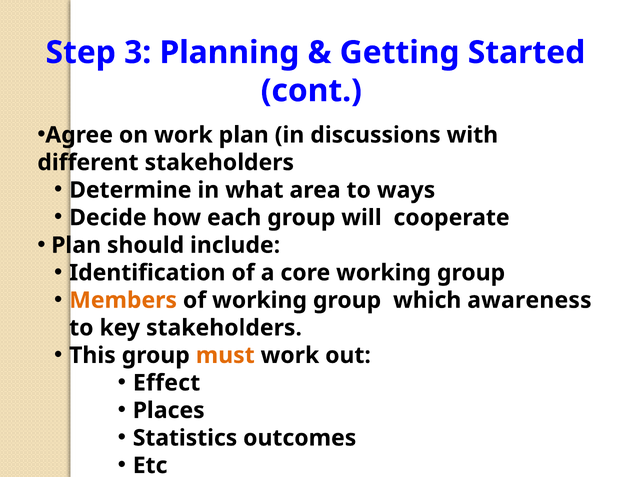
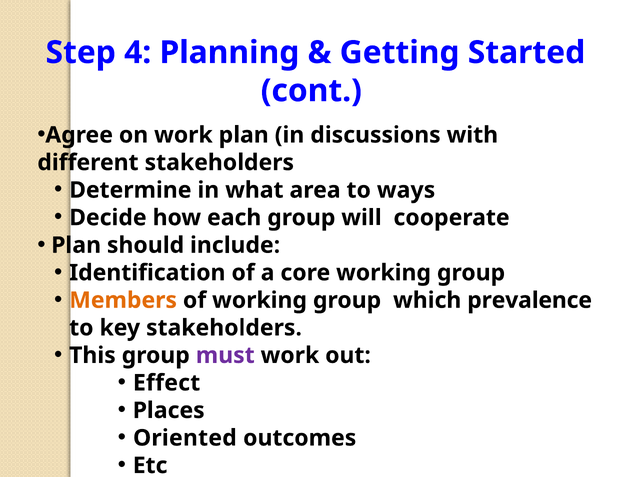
3: 3 -> 4 (138, 53)
awareness: awareness -> prevalence (530, 300)
must colour: orange -> purple (225, 355)
Statistics: Statistics -> Oriented (185, 438)
